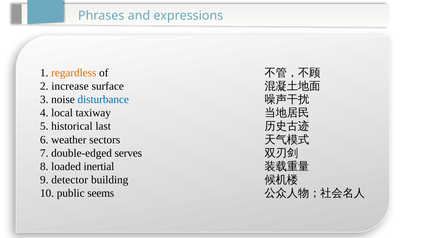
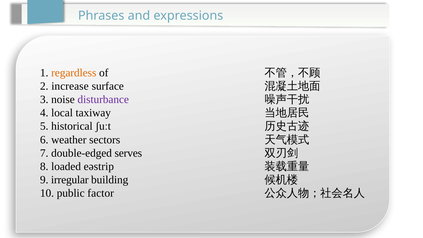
disturbance colour: blue -> purple (103, 100)
last: last -> ʃuːt (103, 126)
inertial: inertial -> eəstrip (99, 166)
detector: detector -> irregular (70, 180)
seems: seems -> factor (101, 193)
